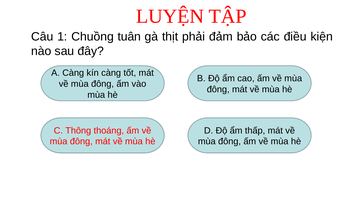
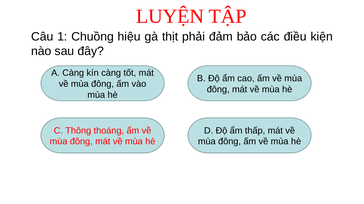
tuân: tuân -> hiệu (129, 37)
